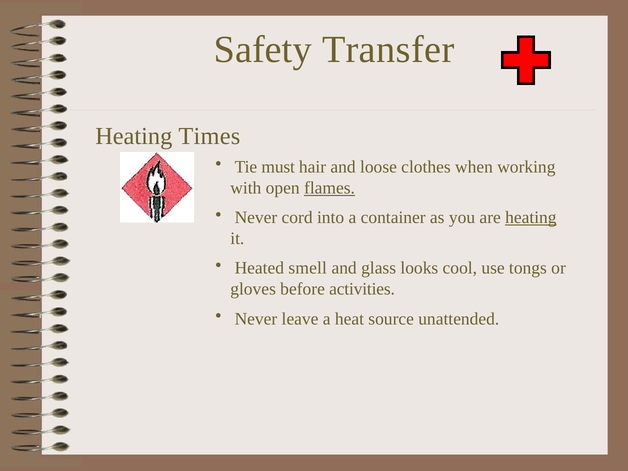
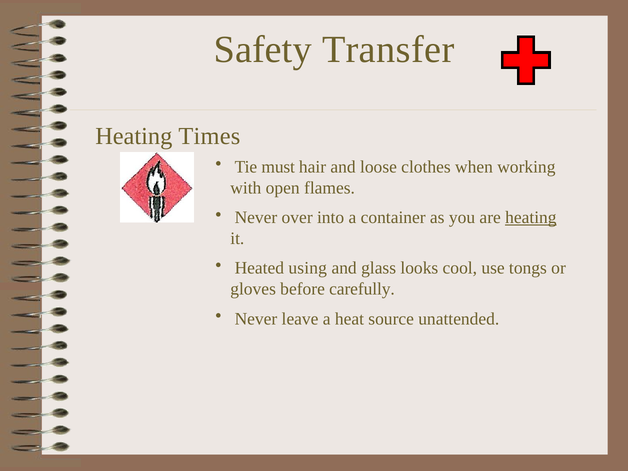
flames underline: present -> none (330, 188)
cord: cord -> over (297, 218)
smell: smell -> using (308, 268)
activities: activities -> carefully (362, 289)
